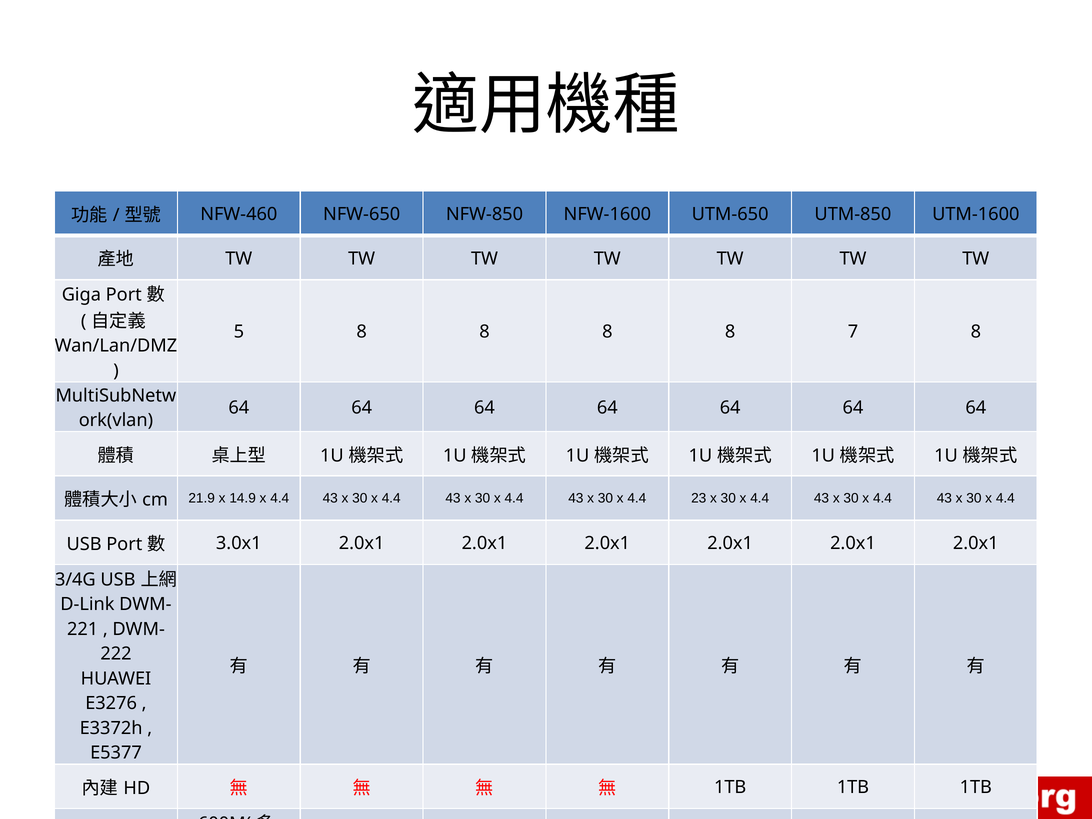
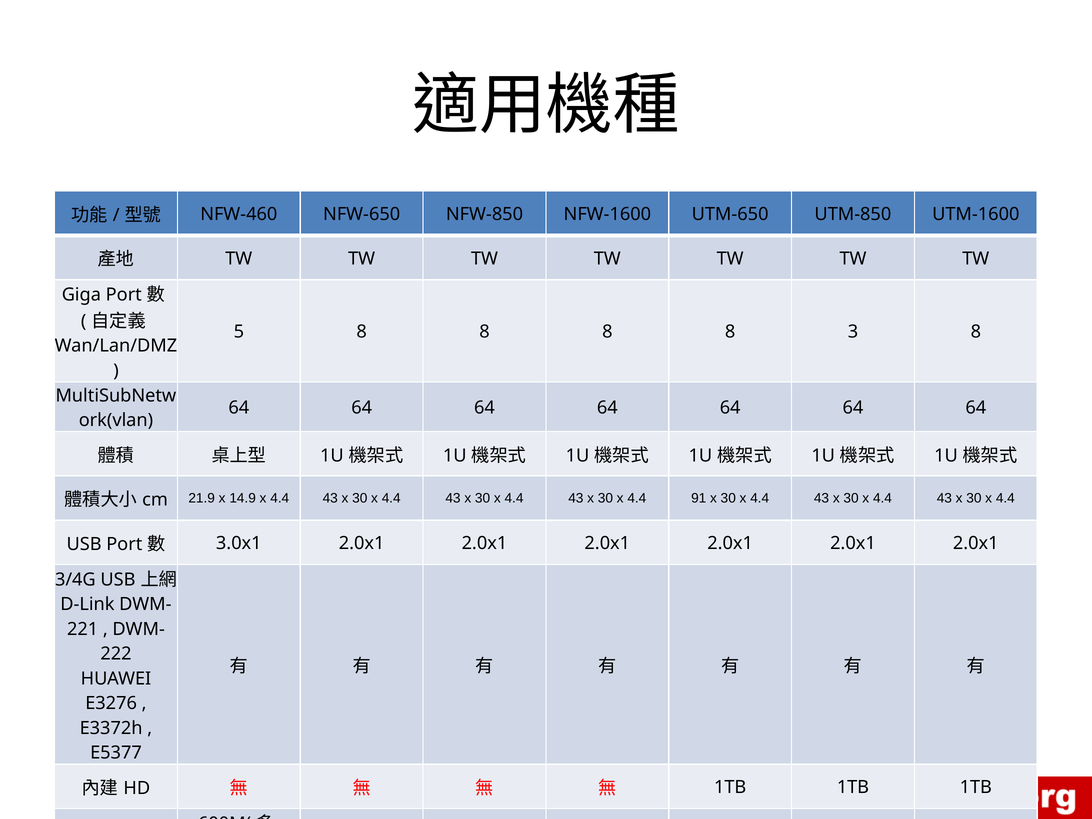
7: 7 -> 3 (853, 332)
23: 23 -> 91 (699, 498)
